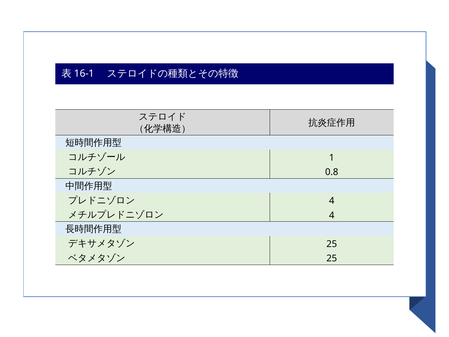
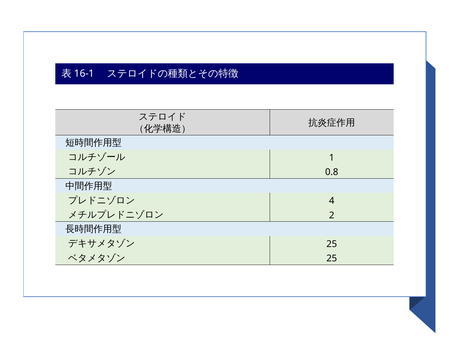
4: 4 -> 2 (332, 215)
